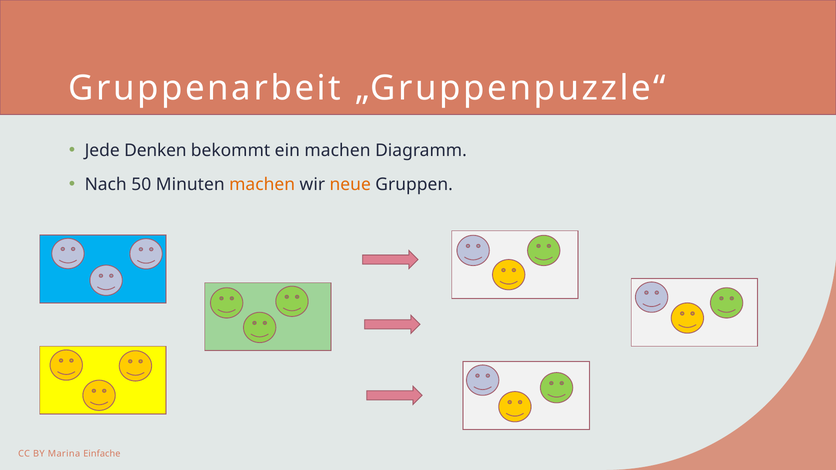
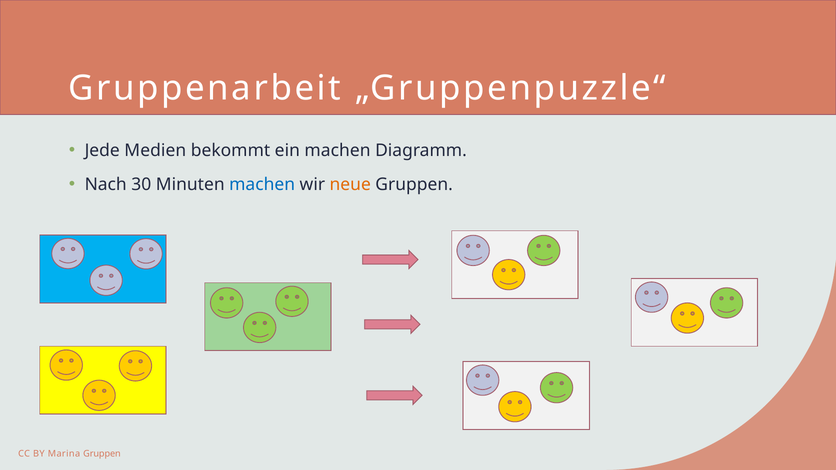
Denken: Denken -> Medien (155, 151)
50: 50 -> 30 (141, 184)
machen colour: orange -> blue (262, 184)
Marina Einfache: Einfache -> Gruppen (102, 454)
